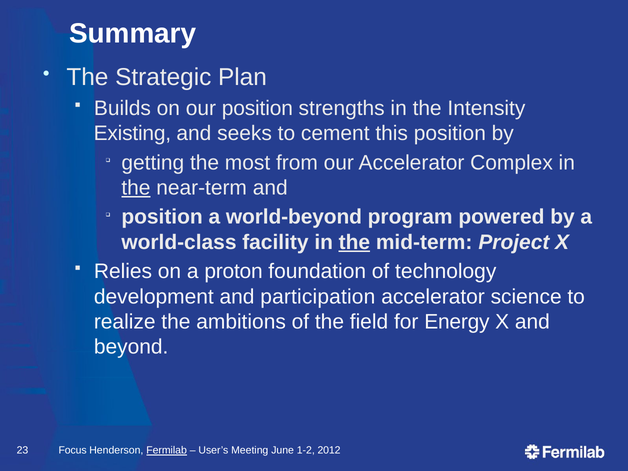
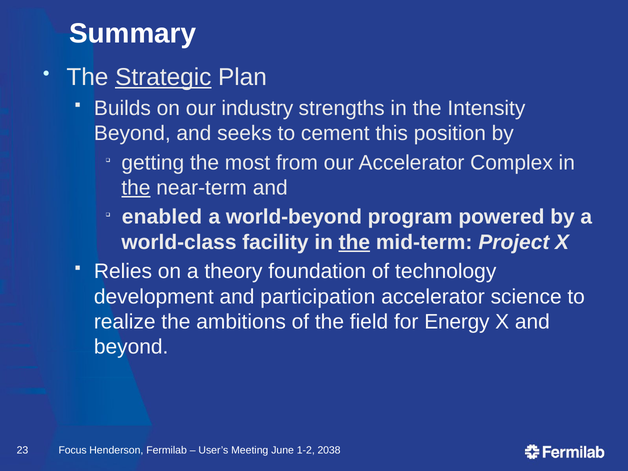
Strategic underline: none -> present (163, 77)
our position: position -> industry (257, 108)
Existing: Existing -> Beyond (132, 133)
position: position -> enabled (162, 217)
proton: proton -> theory (233, 271)
Fermilab underline: present -> none (167, 450)
2012: 2012 -> 2038 (329, 450)
